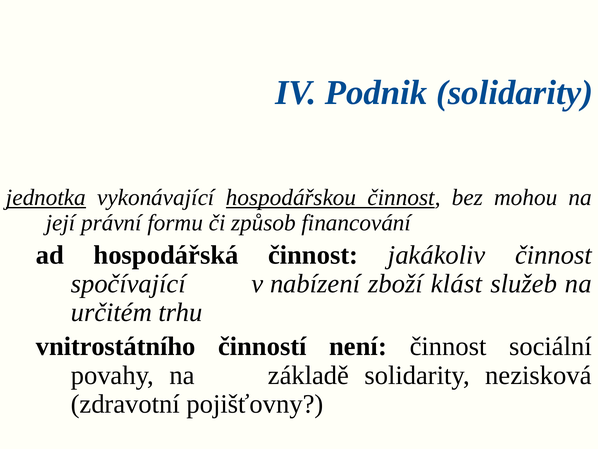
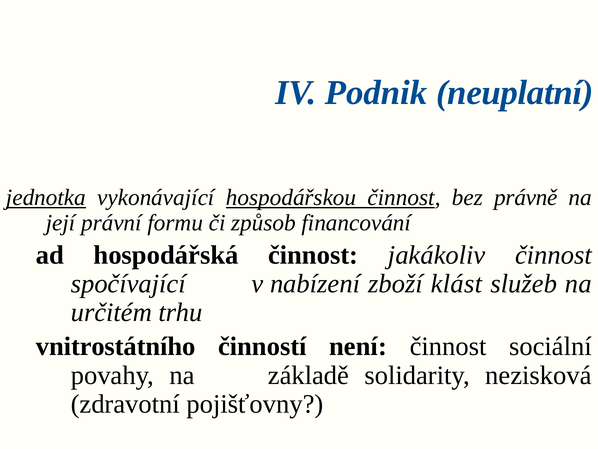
Podnik solidarity: solidarity -> neuplatní (515, 92)
mohou: mohou -> právně (526, 197)
